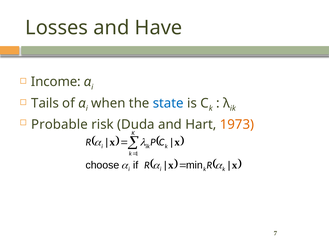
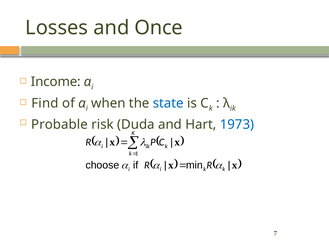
Have: Have -> Once (159, 28)
Tails: Tails -> Find (45, 103)
1973 colour: orange -> blue (237, 124)
